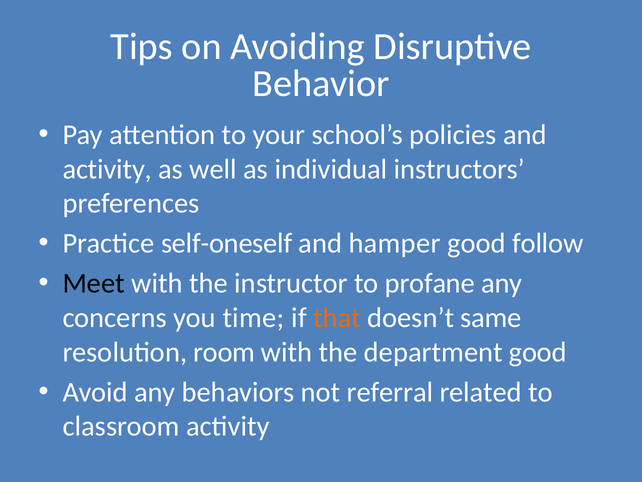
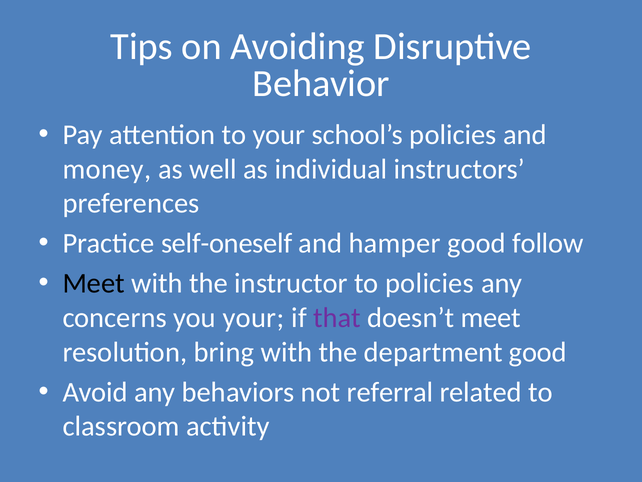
activity: activity -> money (107, 169)
to profane: profane -> policies (430, 283)
you time: time -> your (254, 317)
that colour: orange -> purple (337, 317)
doesn’t same: same -> meet (491, 317)
room: room -> bring (224, 352)
